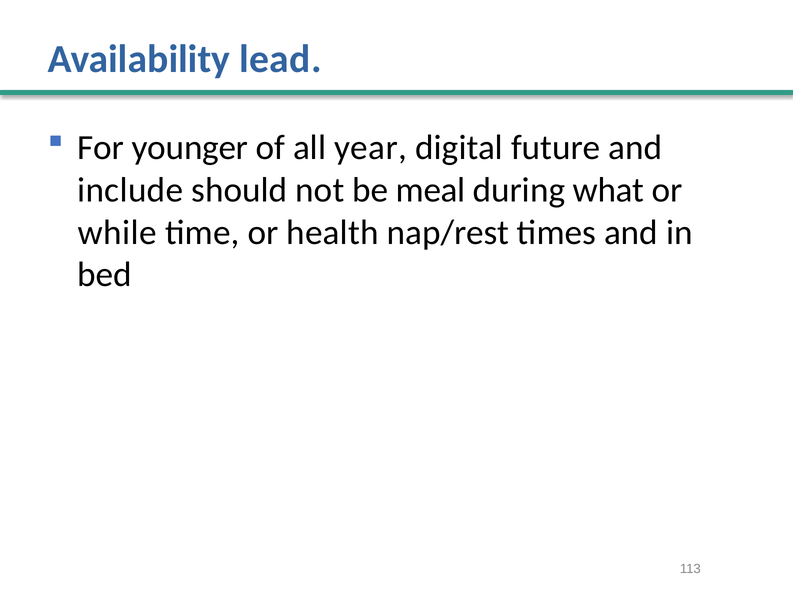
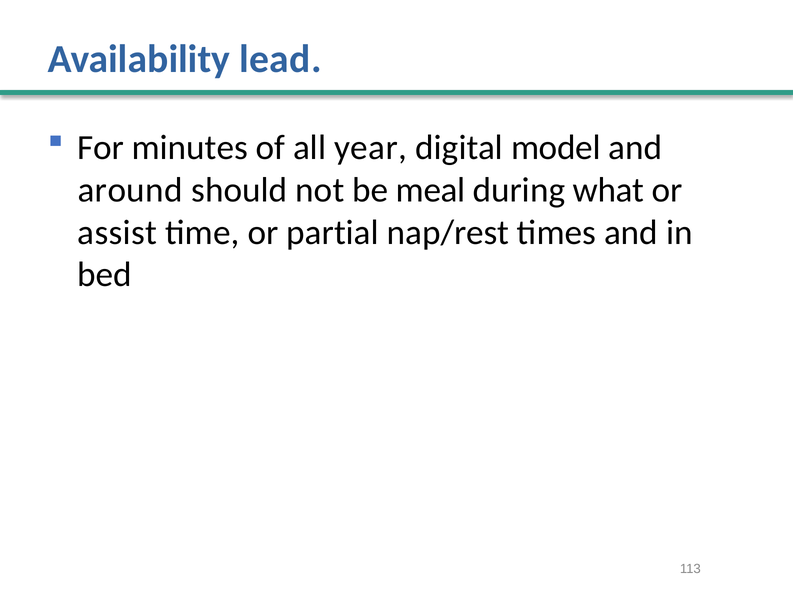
younger: younger -> minutes (190, 148)
future: future -> model (556, 148)
include: include -> around (130, 190)
while: while -> assist (117, 232)
health: health -> partial (333, 232)
